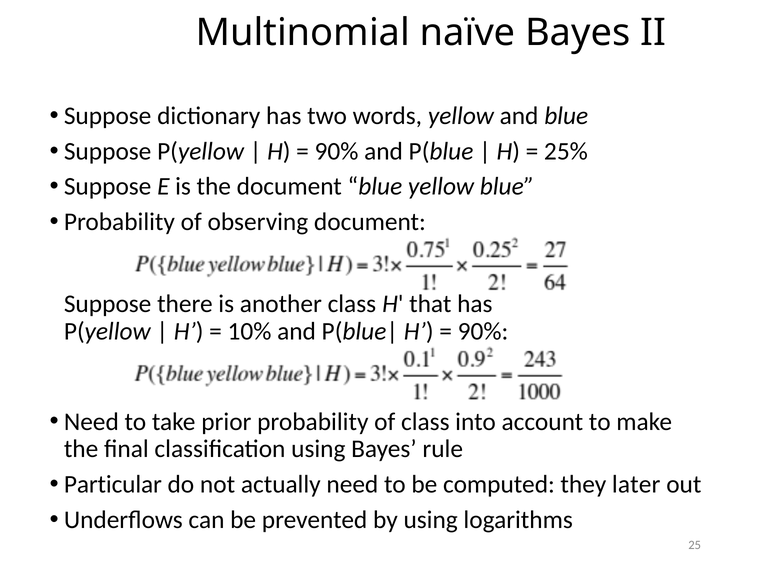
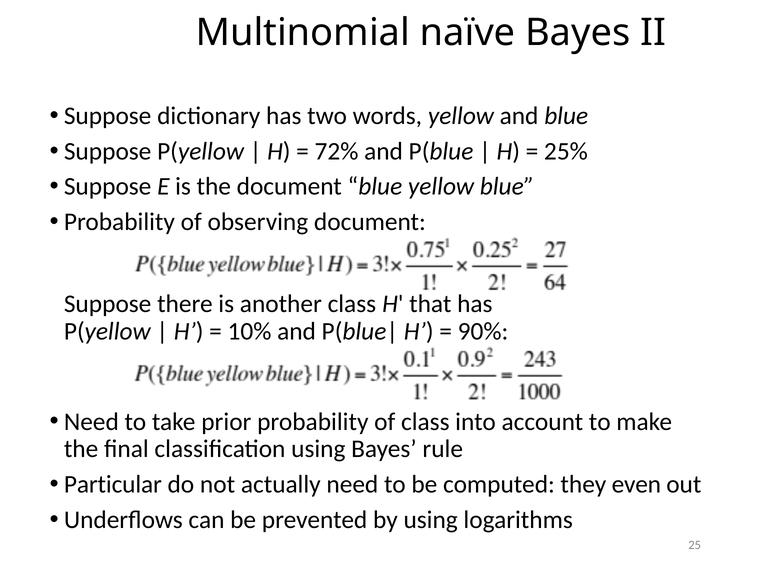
90%: 90% -> 72% (336, 151)
later: later -> even (636, 484)
